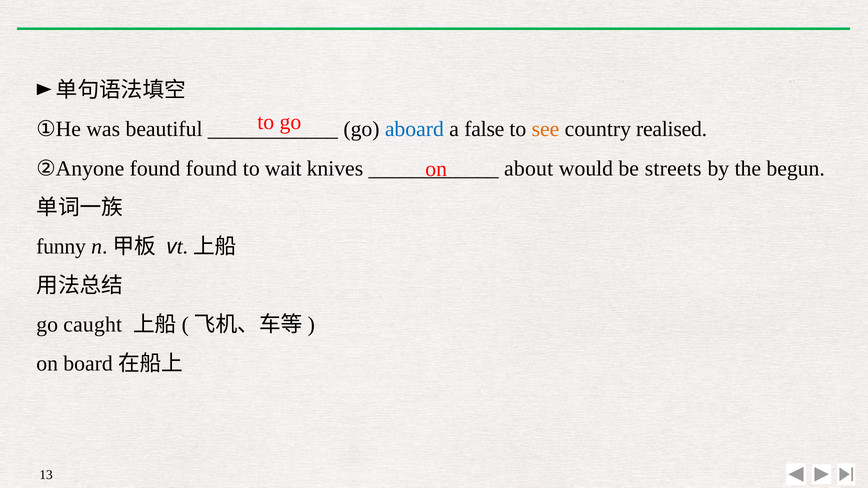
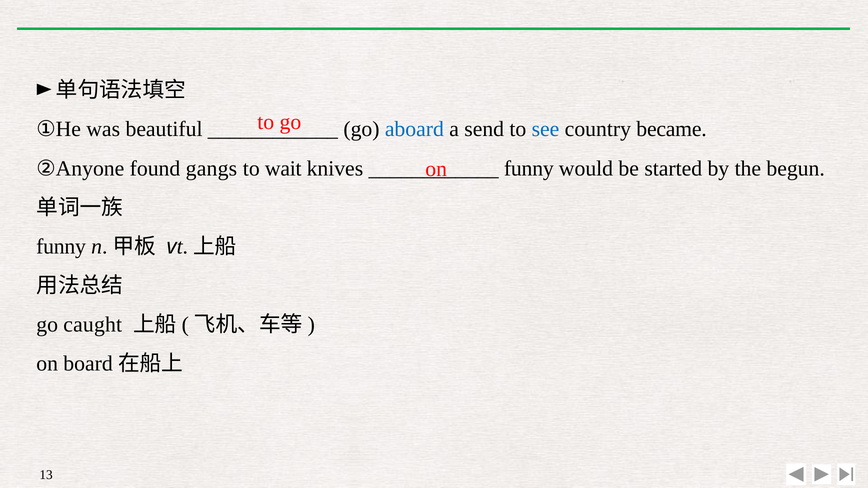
false: false -> send (484, 129)
see colour: orange -> blue (545, 129)
realised: realised -> became (672, 129)
found found: found -> gangs (211, 168)
about: about -> funny (529, 168)
streets: streets -> started (673, 168)
